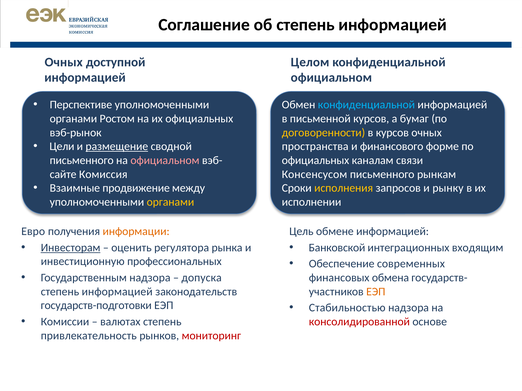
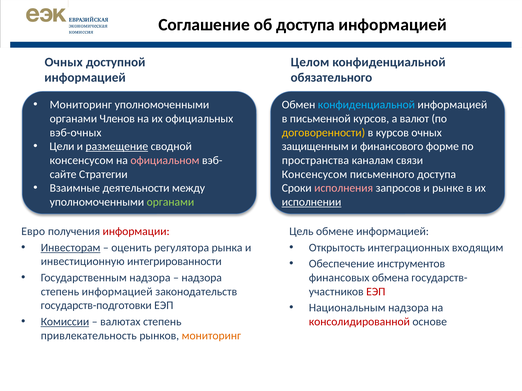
об степень: степень -> доступа (306, 25)
официальном: официальном -> обязательного (331, 78)
Перспективе: Перспективе -> Мониторинг (81, 105)
Ростом: Ростом -> Членов (117, 119)
бумаг: бумаг -> валют (414, 119)
вэб-рынок: вэб-рынок -> вэб-очных (76, 133)
пространства: пространства -> защищенным (315, 147)
письменного: письменного -> консенсусом (82, 161)
официальных: официальных -> пространства (315, 161)
Комиссия: Комиссия -> Стратегии (103, 174)
письменного рынкам: рынкам -> доступа (437, 174)
продвижение: продвижение -> деятельности (136, 188)
исполнения colour: yellow -> pink (344, 188)
рынку: рынку -> рынке (448, 188)
органами colour: yellow -> light green (170, 202)
исполнении underline: none -> present (312, 202)
информации colour: orange -> red (136, 232)
Банковской: Банковской -> Открытость (337, 248)
профессиональных: профессиональных -> интегрированности (174, 262)
современных: современных -> инструментов (411, 264)
допуска: допуска -> надзора (202, 278)
ЕЭП colour: orange -> red (376, 292)
Стабильностью: Стабильностью -> Национальным (347, 308)
Комиссии underline: none -> present (65, 322)
мониторинг colour: red -> orange (211, 336)
